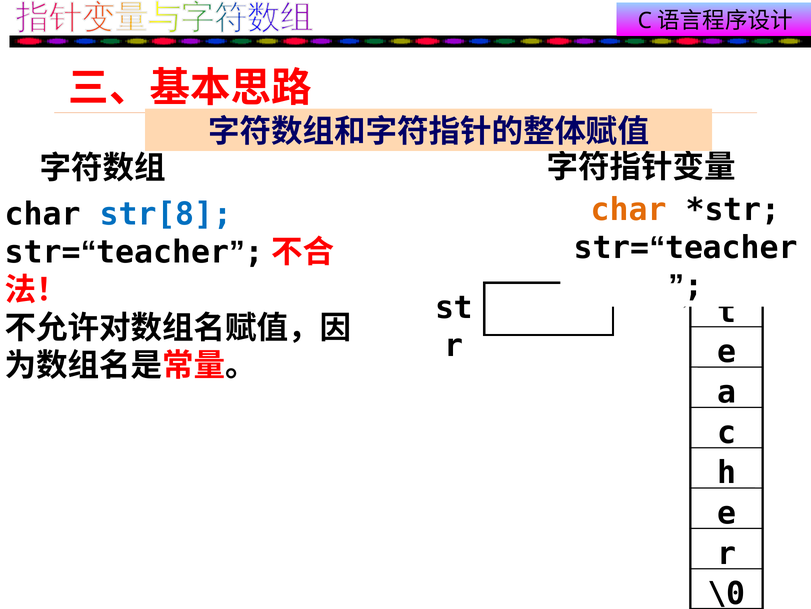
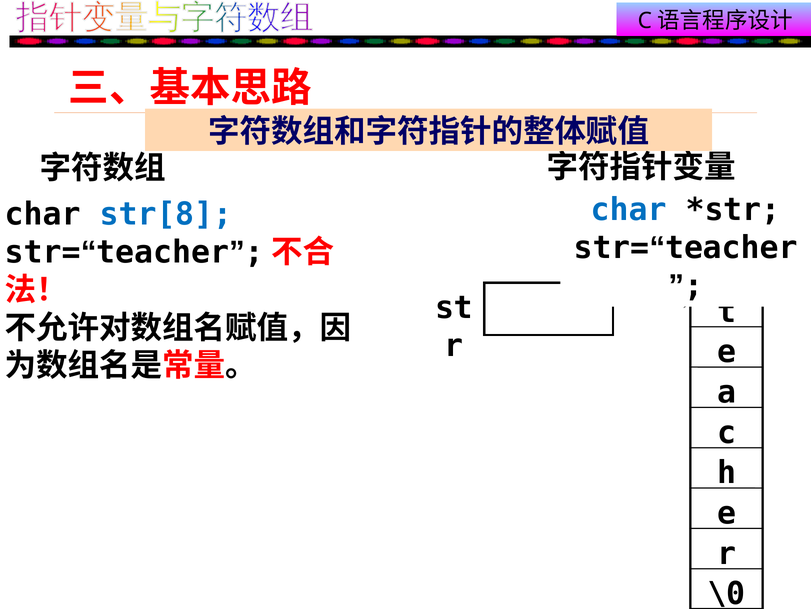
char colour: orange -> blue (629, 210)
